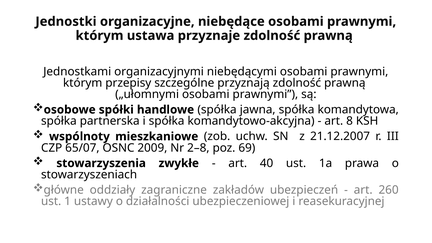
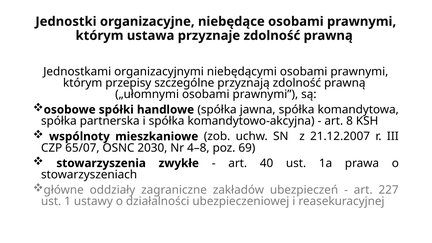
2009: 2009 -> 2030 (152, 148)
2–8: 2–8 -> 4–8 (198, 148)
260: 260 -> 227 (389, 190)
